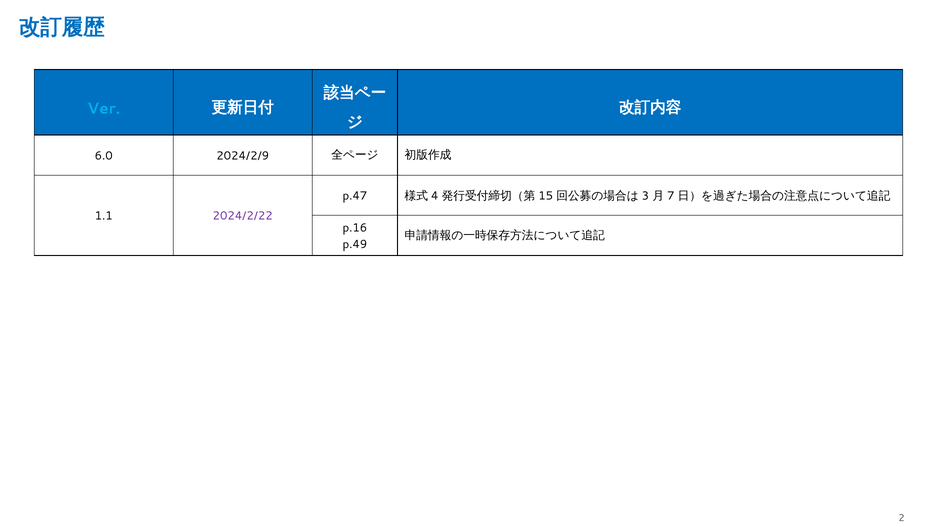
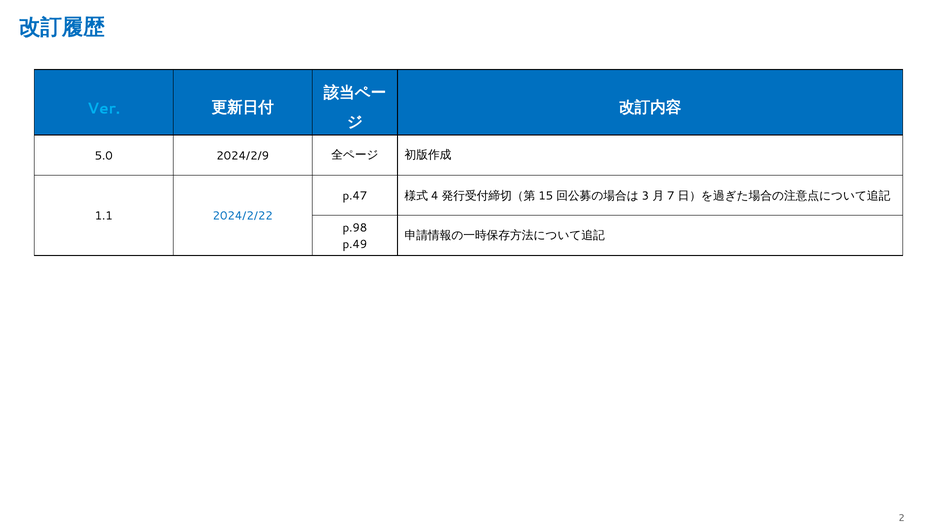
6.0: 6.0 -> 5.0 (104, 156)
2024/2/22 colour: purple -> blue (243, 216)
p.16: p.16 -> p.98 (355, 228)
